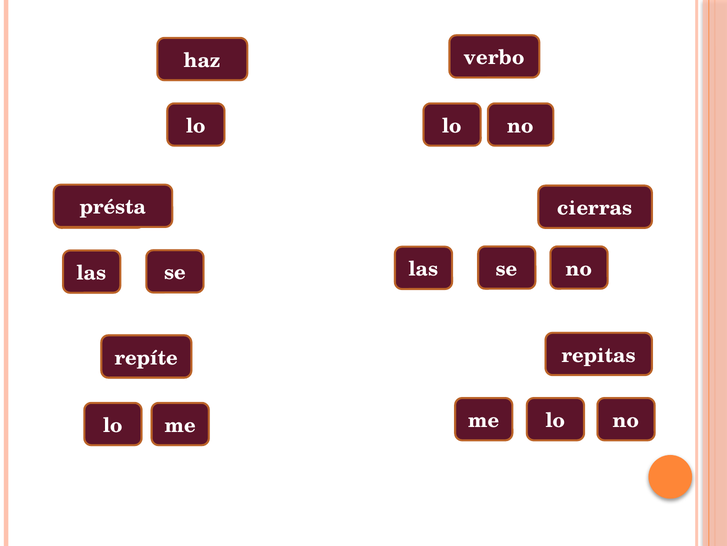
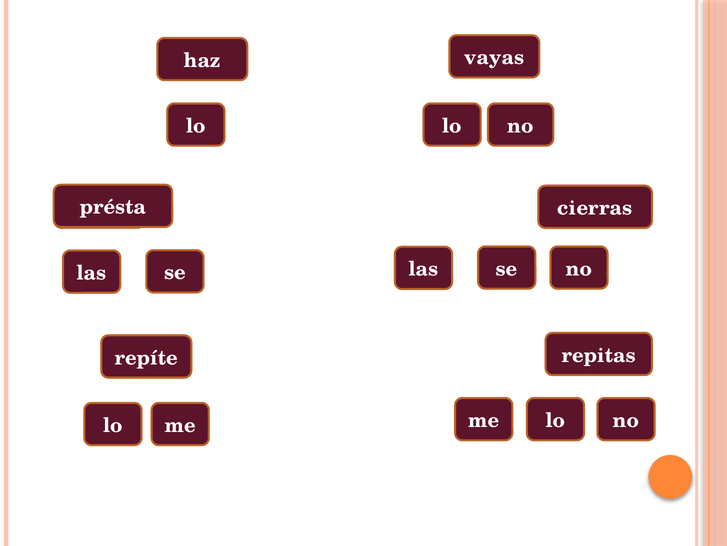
verbo: verbo -> vayas (494, 58)
